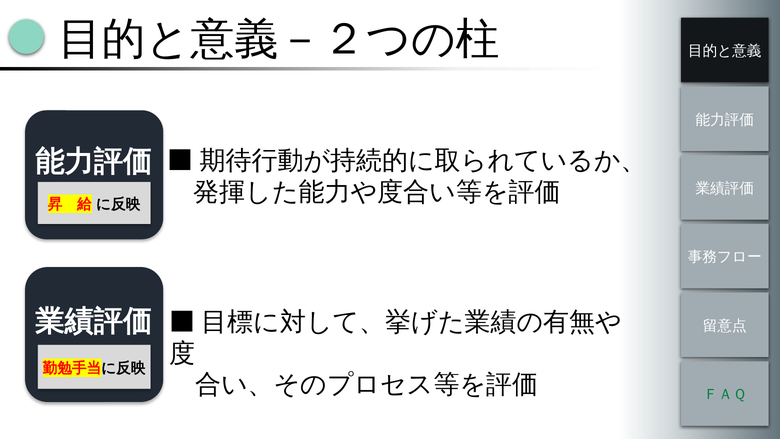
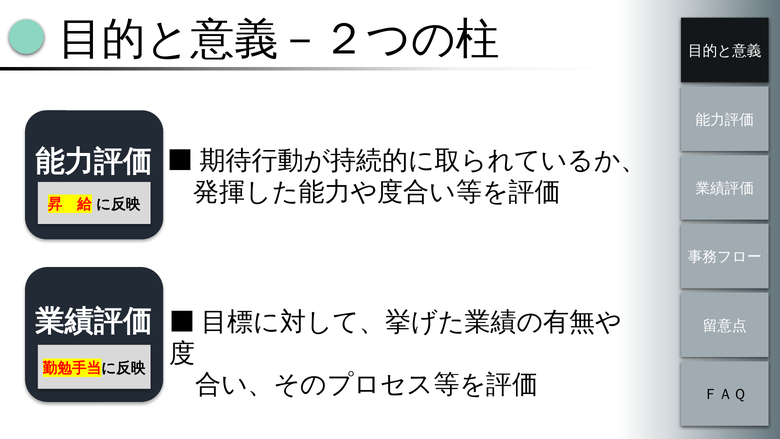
ＦＡＱ colour: green -> black (725, 394)
